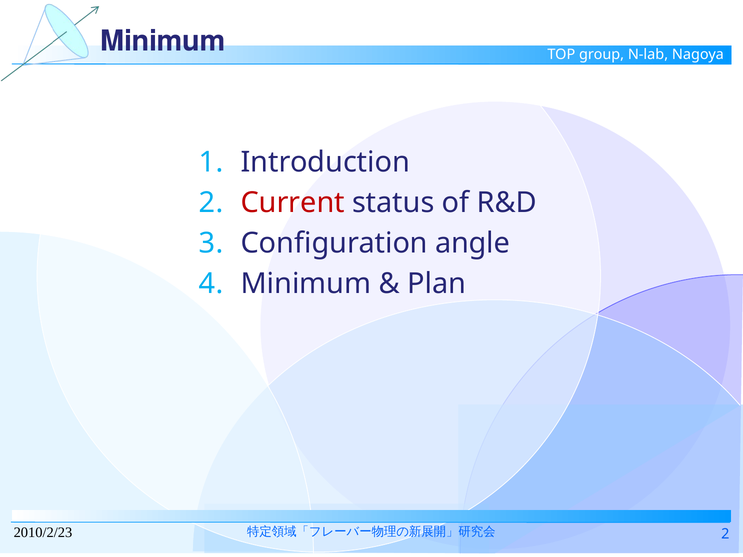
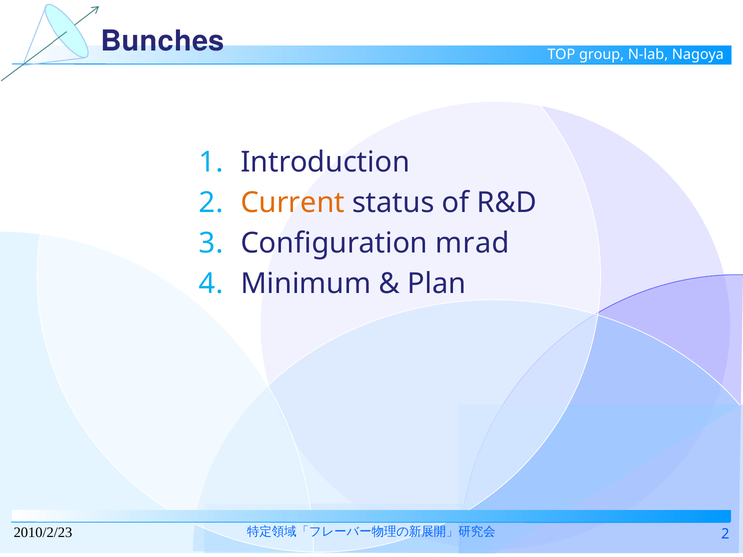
Minimum: Minimum -> Bunches (163, 41)
Current colour: red -> orange (293, 203)
angle: angle -> mrad (472, 243)
